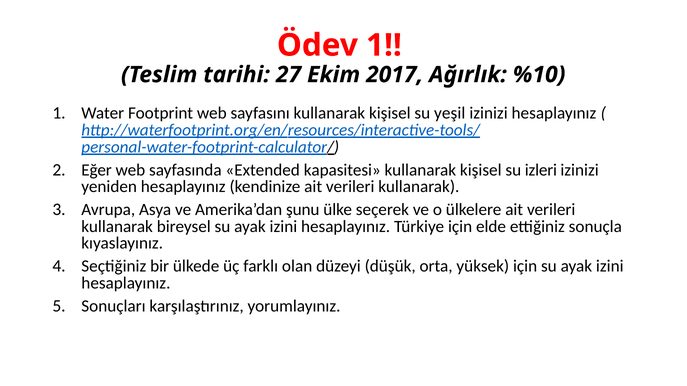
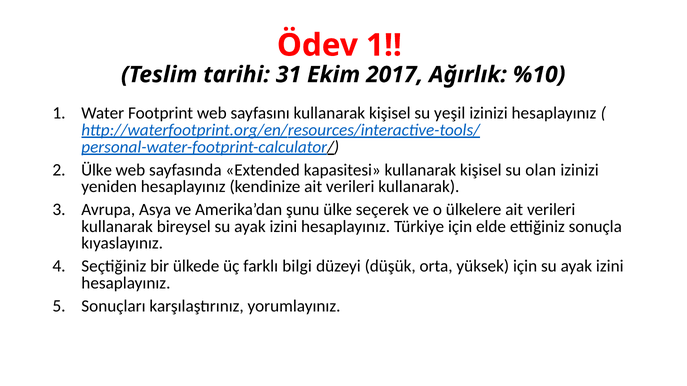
27: 27 -> 31 (289, 75)
Eğer: Eğer -> Ülke (97, 170)
izleri: izleri -> olan (541, 170)
olan: olan -> bilgi (297, 267)
